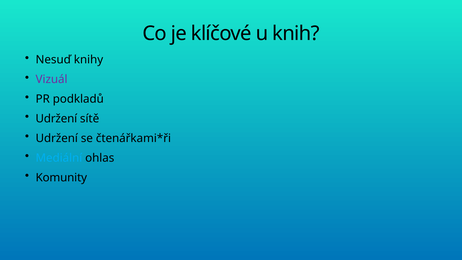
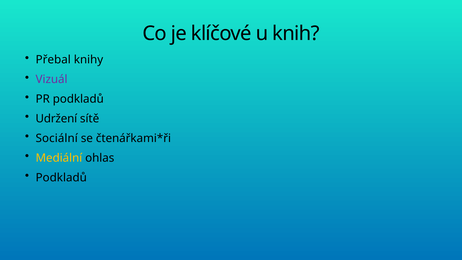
Nesuď: Nesuď -> Přebal (53, 60)
Udržení: Udržení -> Sociální (57, 138)
Mediální colour: light blue -> yellow (59, 158)
Komunity: Komunity -> Podkladů (61, 178)
